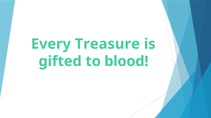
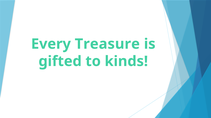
blood: blood -> kinds (126, 62)
